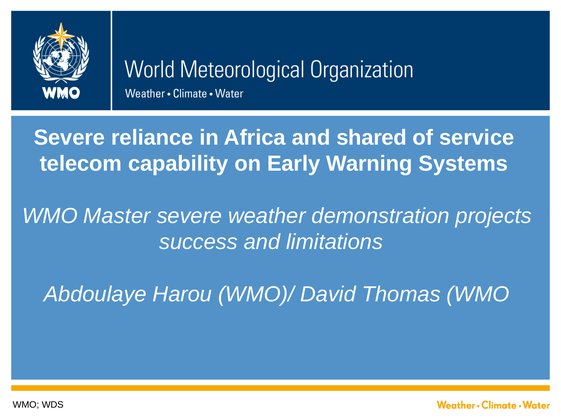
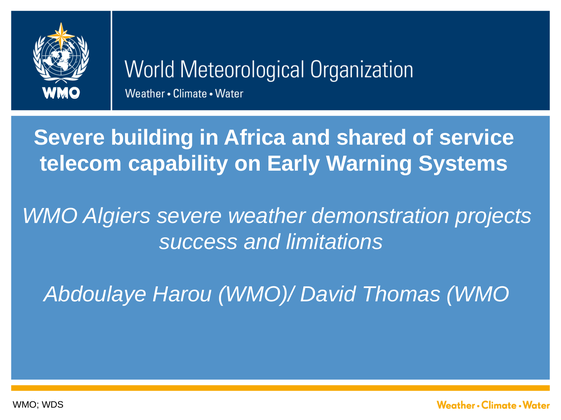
reliance: reliance -> building (152, 138)
Master: Master -> Algiers (117, 216)
